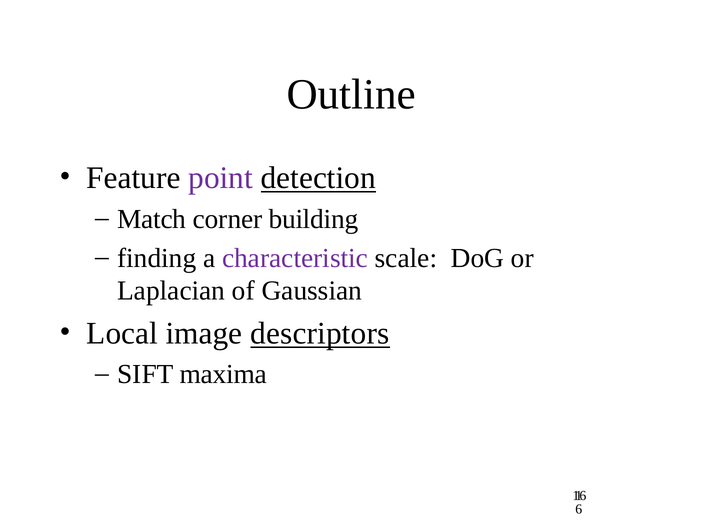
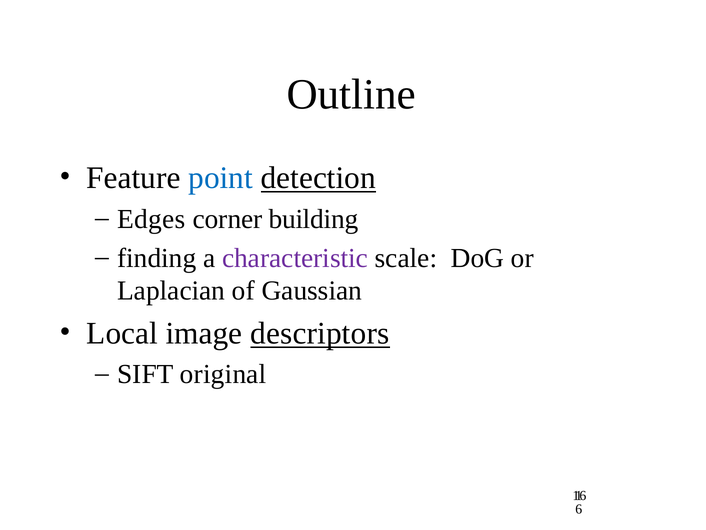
point colour: purple -> blue (221, 178)
Match: Match -> Edges (151, 219)
maxima: maxima -> original (223, 374)
